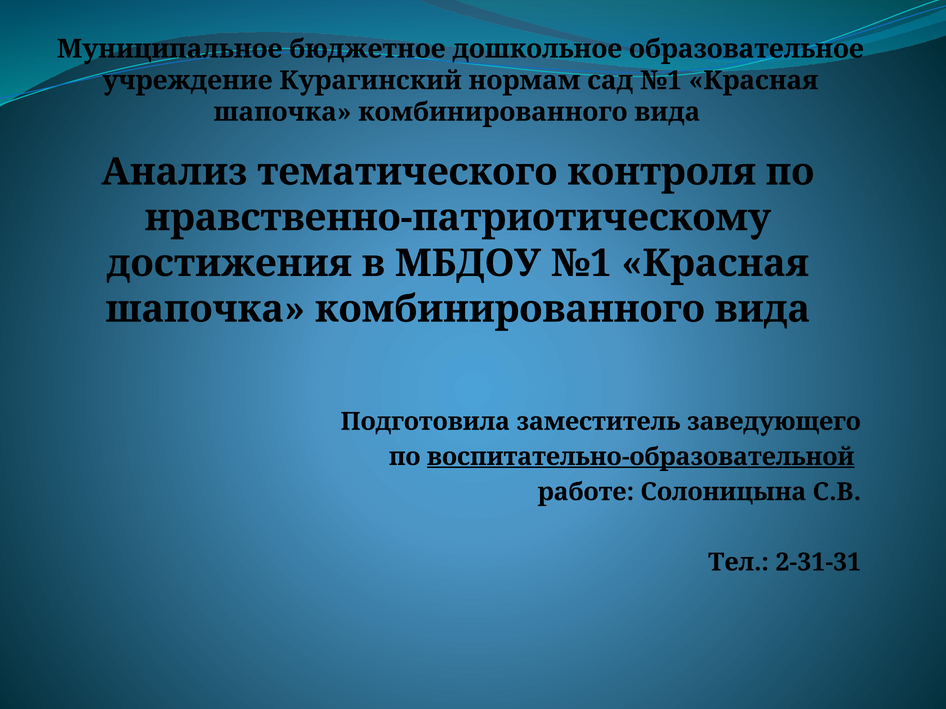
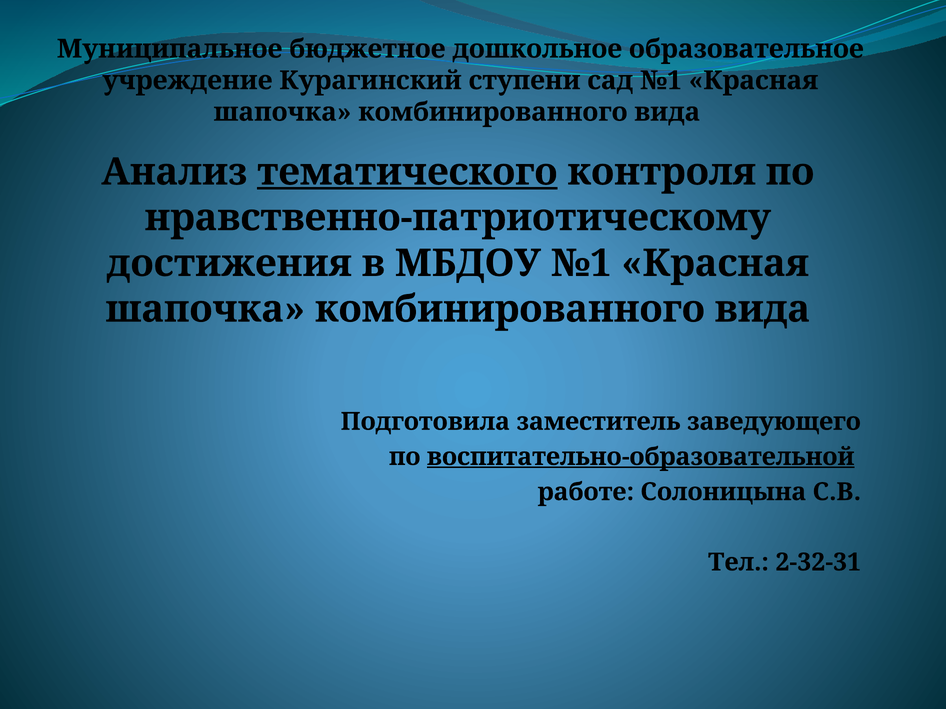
нормам: нормам -> ступени (525, 81)
тематического underline: none -> present (407, 172)
2-31-31: 2-31-31 -> 2-32-31 (818, 563)
